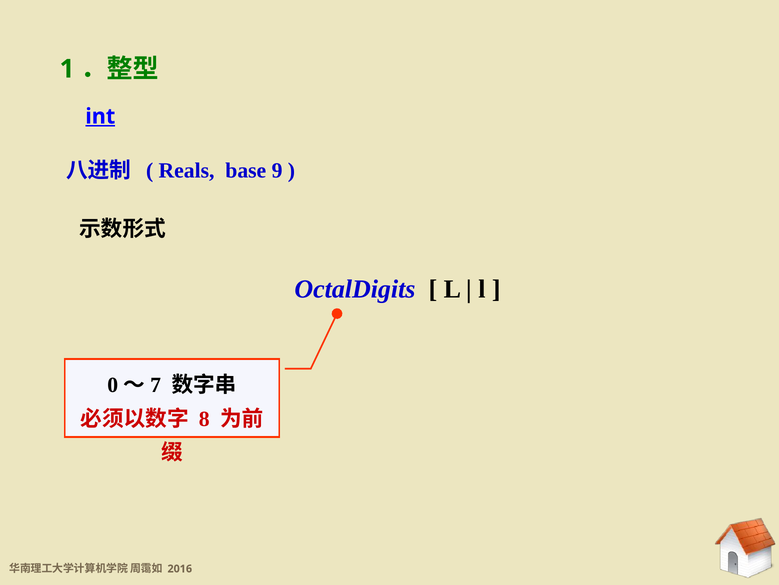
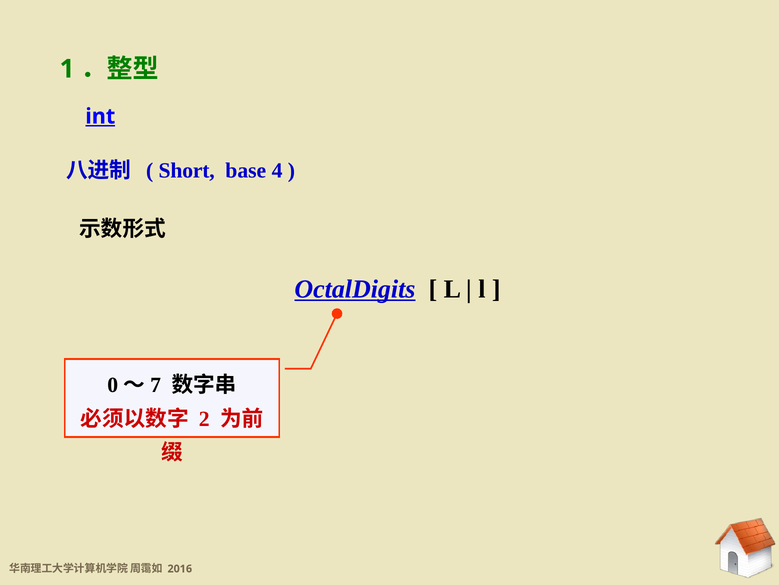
Reals: Reals -> Short (187, 170)
9: 9 -> 4 (277, 170)
OctalDigits underline: none -> present (355, 289)
8: 8 -> 2 (204, 418)
